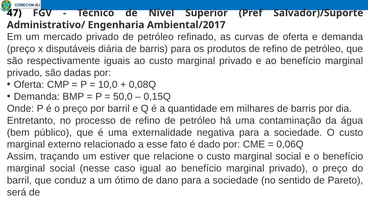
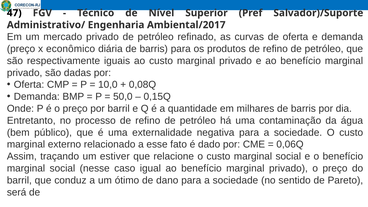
disputáveis: disputáveis -> econômico (71, 49)
